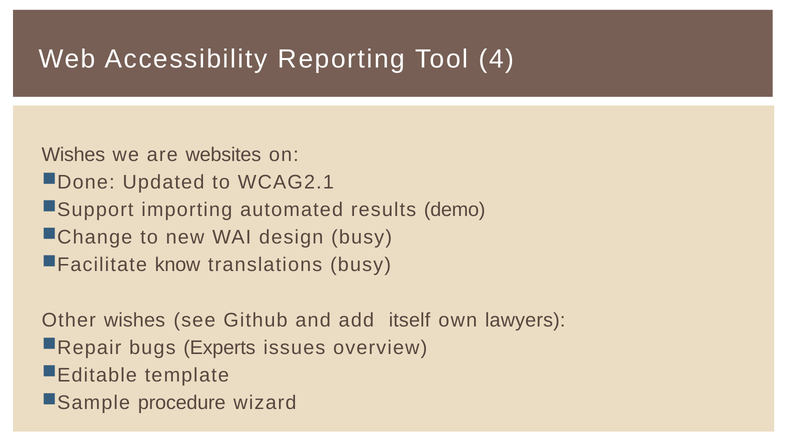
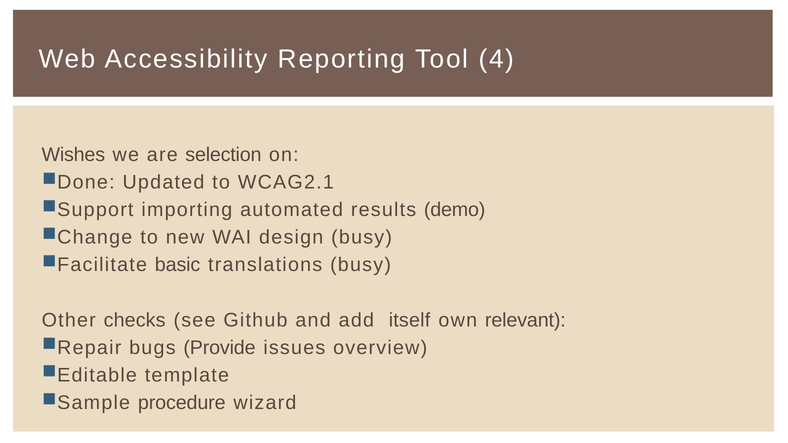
websites: websites -> selection (223, 155)
know: know -> basic (178, 265)
Other wishes: wishes -> checks (135, 320)
lawyers: lawyers -> relevant (525, 320)
Experts: Experts -> Provide (220, 348)
